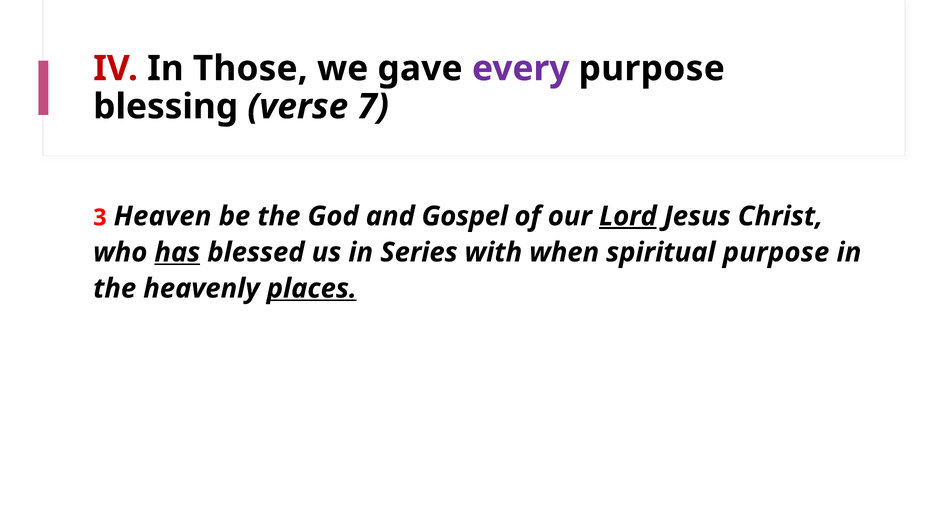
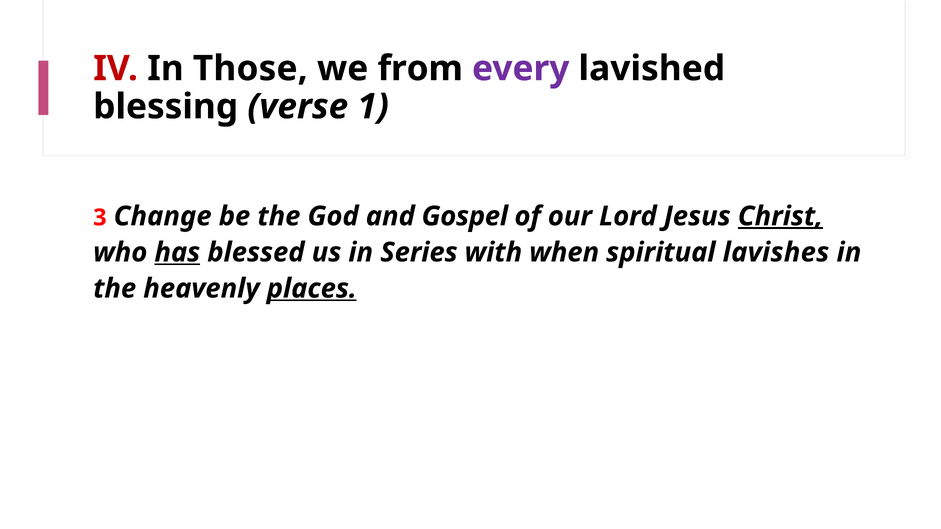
gave: gave -> from (420, 69)
every purpose: purpose -> lavished (652, 69)
7: 7 -> 1 (373, 107)
Heaven: Heaven -> Change (163, 216)
Lord underline: present -> none (628, 216)
Christ underline: none -> present (780, 216)
spiritual purpose: purpose -> lavishes (776, 253)
